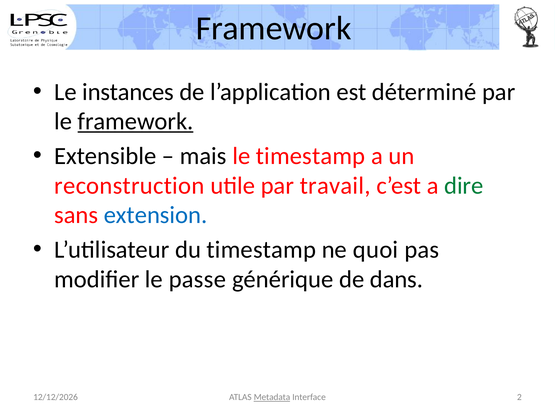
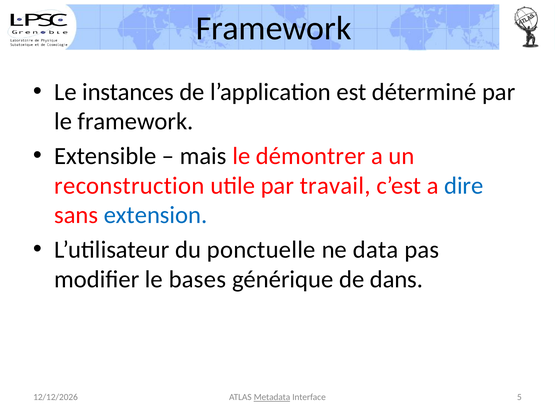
framework underline: present -> none (136, 122)
le timestamp: timestamp -> démontrer (311, 156)
dire colour: green -> blue (464, 186)
du timestamp: timestamp -> ponctuelle (261, 250)
quoi: quoi -> data (376, 250)
passe: passe -> bases (197, 279)
2: 2 -> 5 (519, 397)
